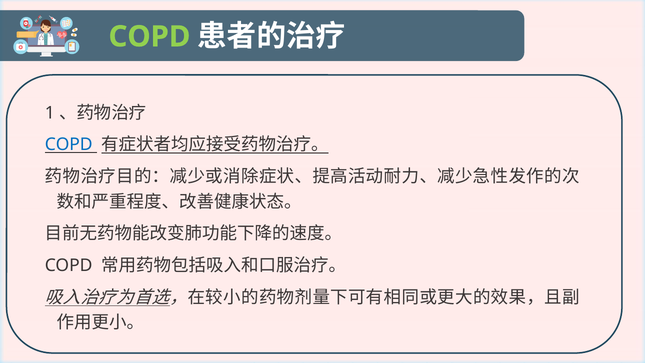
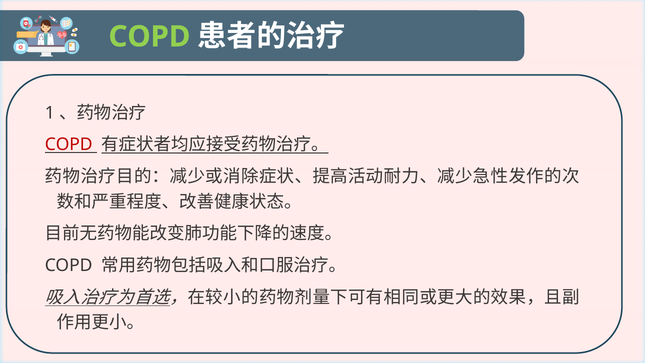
COPD colour: blue -> red (69, 145)
